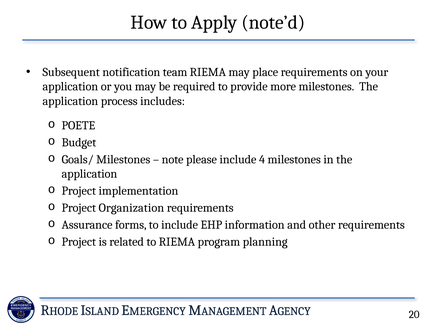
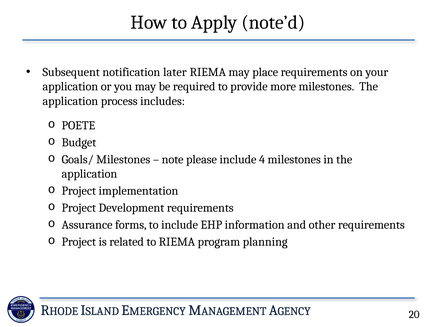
team: team -> later (175, 72)
Organization: Organization -> Development (131, 208)
